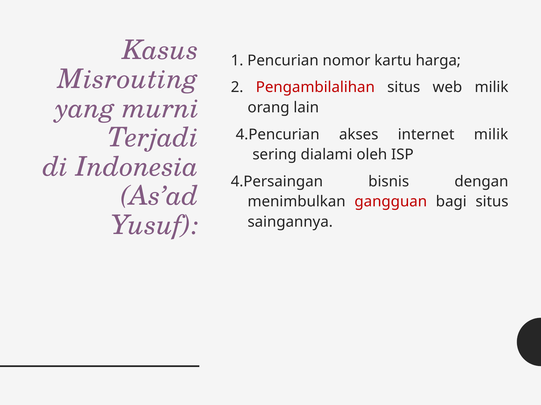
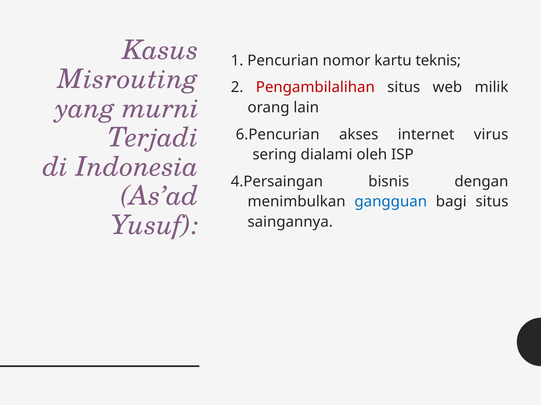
harga: harga -> teknis (438, 61)
4.Pencurian: 4.Pencurian -> 6.Pencurian (278, 135)
internet milik: milik -> virus (491, 135)
gangguan colour: red -> blue (391, 202)
